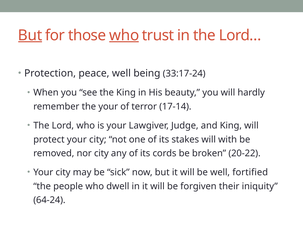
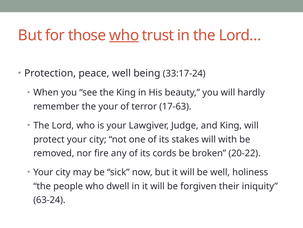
But underline: present -> none (30, 35)
17-14: 17-14 -> 17-63 (175, 106)
nor city: city -> fire (101, 153)
fortified: fortified -> holiness (250, 172)
64-24: 64-24 -> 63-24 (49, 200)
